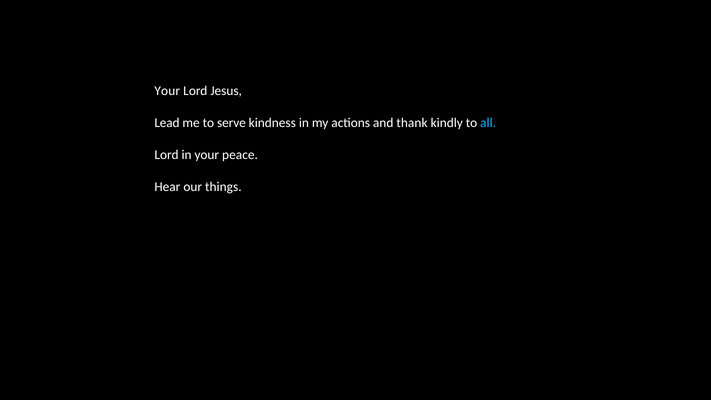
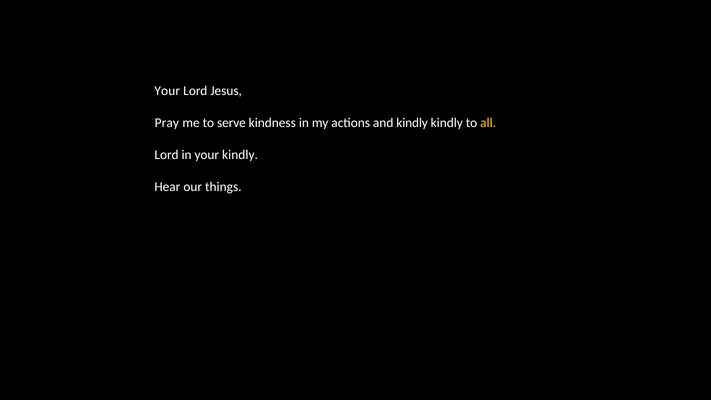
Lead: Lead -> Pray (167, 123)
and thank: thank -> kindly (412, 123)
all colour: light blue -> yellow (488, 123)
your peace: peace -> kindly (240, 155)
